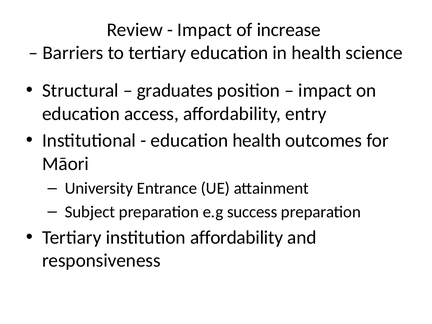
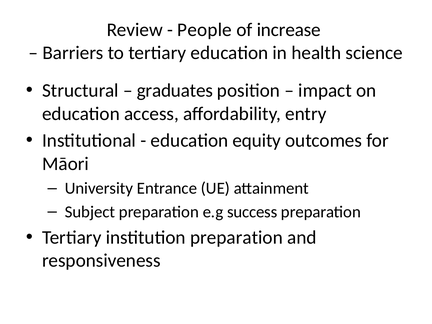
Impact: Impact -> People (205, 30)
education health: health -> equity (257, 141)
institution affordability: affordability -> preparation (236, 238)
